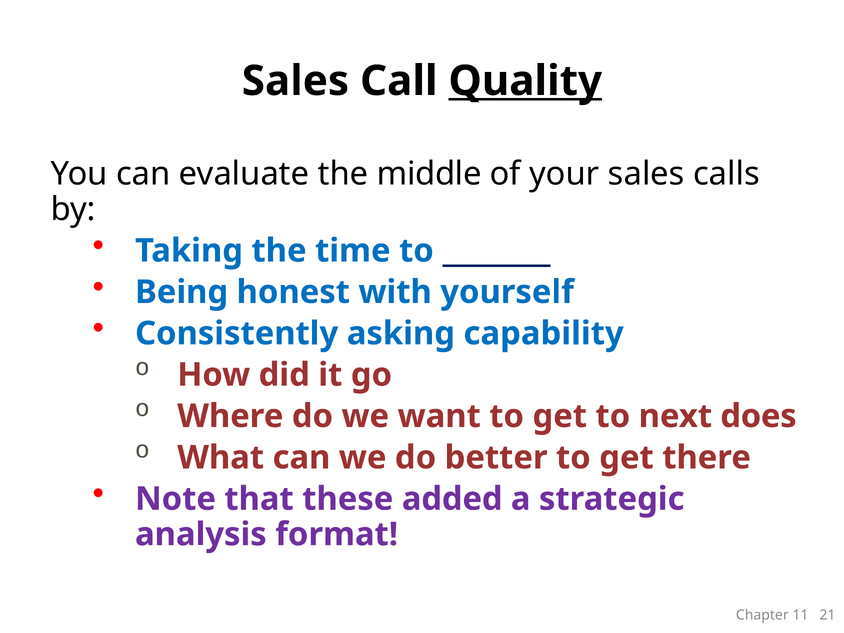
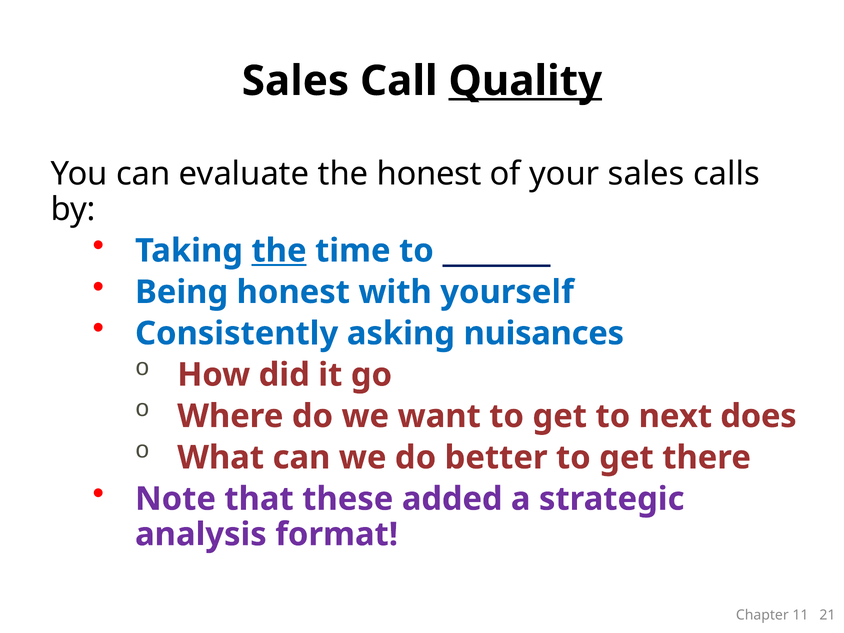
the middle: middle -> honest (429, 174)
the underline: none -> present (279, 251)
capability: capability -> nuisances (544, 333)
